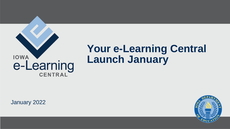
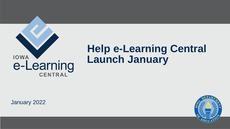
Your: Your -> Help (99, 49)
